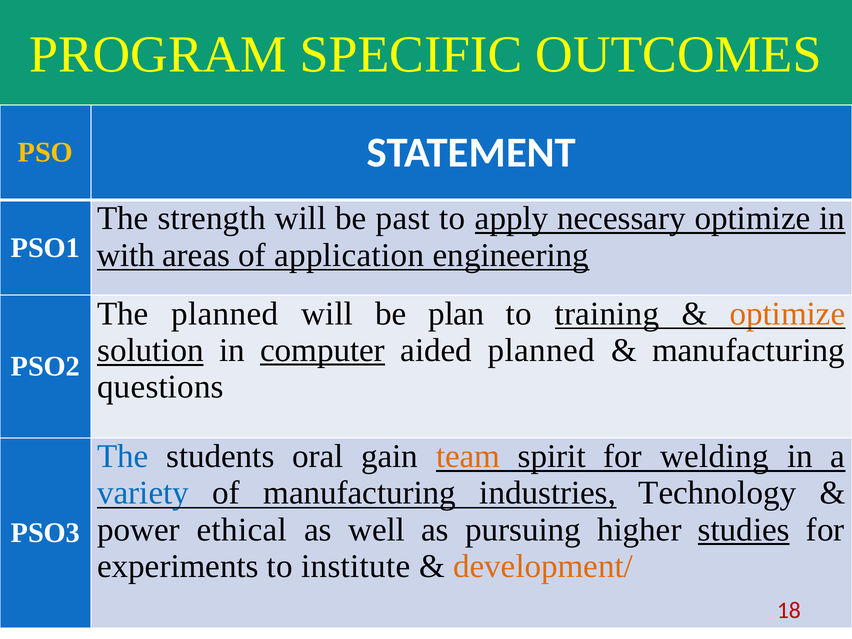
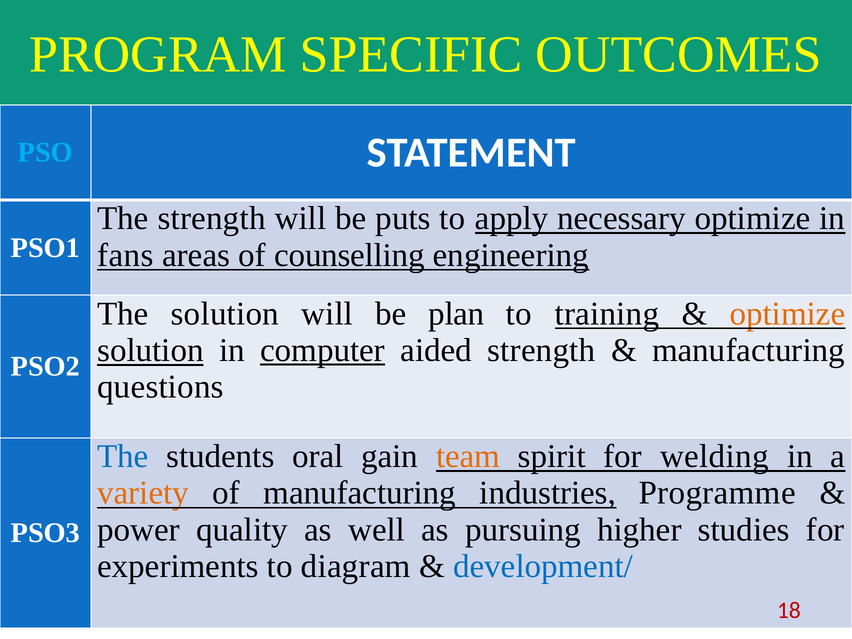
PSO colour: yellow -> light blue (45, 153)
past: past -> puts (403, 219)
with: with -> fans (125, 255)
application: application -> counselling (350, 255)
The planned: planned -> solution (225, 314)
aided planned: planned -> strength (541, 350)
variety colour: blue -> orange (143, 493)
Technology: Technology -> Programme (717, 493)
ethical: ethical -> quality (242, 530)
studies underline: present -> none (744, 530)
institute: institute -> diagram (356, 566)
development/ colour: orange -> blue (543, 566)
